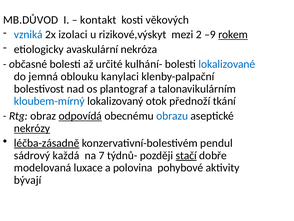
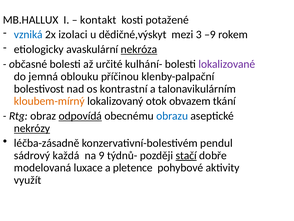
MB.DŮVOD: MB.DŮVOD -> MB.HALLUX (31, 20)
věkových: věkových -> potažené (167, 20)
rizikové,výskyt: rizikové,výskyt -> dědičné,výskyt (133, 35)
2: 2 -> 3 (199, 35)
rokem underline: present -> none (233, 35)
nekróza underline: none -> present (139, 49)
lokalizované colour: blue -> purple (227, 64)
kanylaci: kanylaci -> příčinou (120, 76)
plantograf: plantograf -> kontrastní (124, 89)
kloubem-mírný colour: blue -> orange (49, 101)
přednoží: přednoží -> obvazem (190, 101)
léčba-zásadně underline: present -> none (47, 143)
7: 7 -> 9 (102, 155)
polovina: polovina -> pletence (133, 167)
bývají: bývají -> využít (28, 180)
